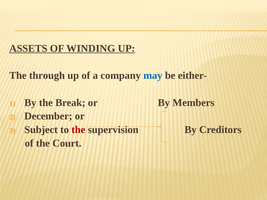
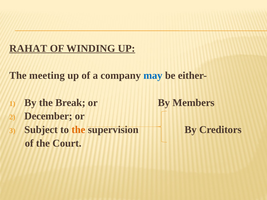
ASSETS: ASSETS -> RAHAT (28, 48)
through: through -> meeting (47, 76)
the colour: red -> orange (78, 130)
